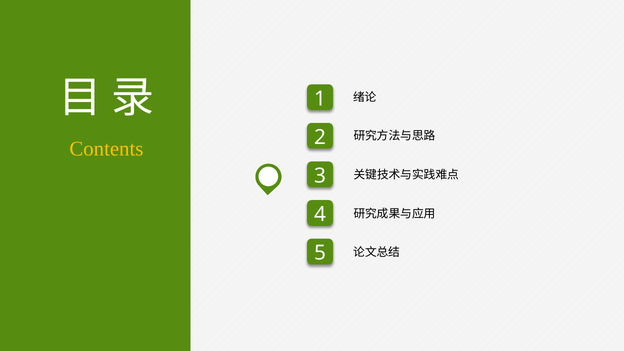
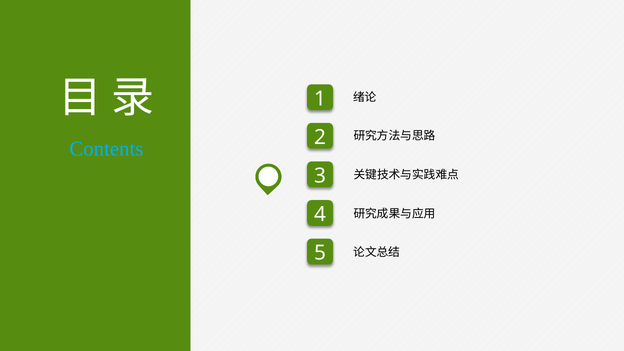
Contents colour: yellow -> light blue (106, 149)
